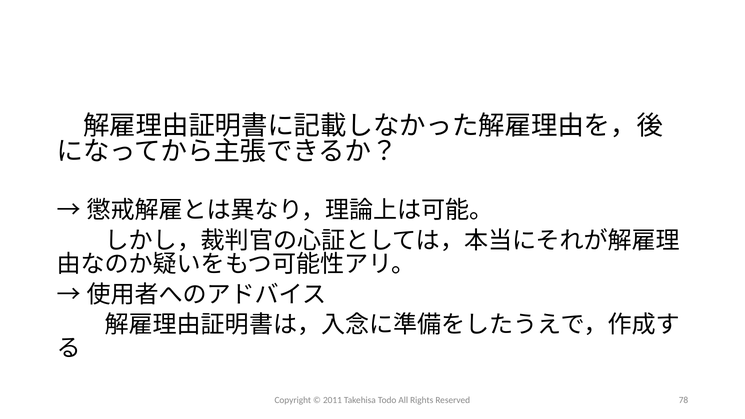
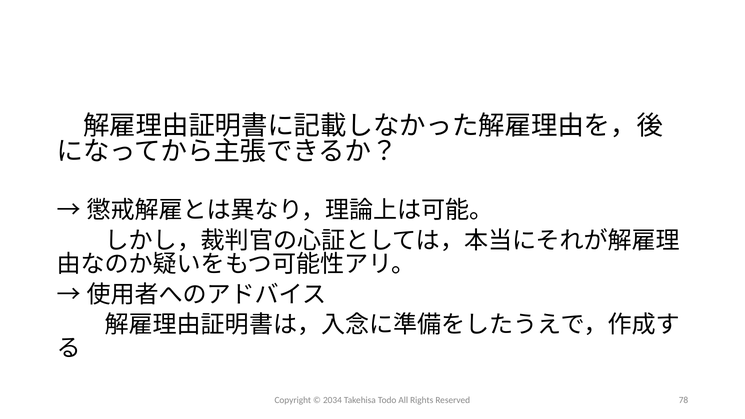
2011: 2011 -> 2034 (332, 400)
